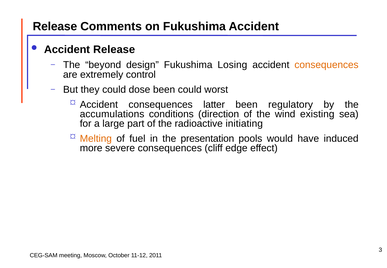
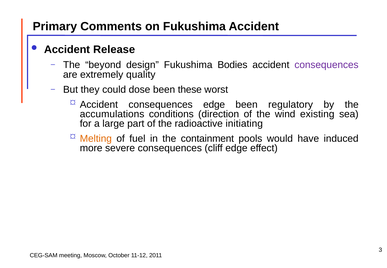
Release: Release -> Primary (55, 27)
Losing: Losing -> Bodies (232, 65)
consequences colour: orange -> purple (326, 65)
control: control -> quality (141, 74)
been could: could -> these (190, 89)
consequences latter: latter -> edge (214, 104)
presentation: presentation -> containment (207, 139)
